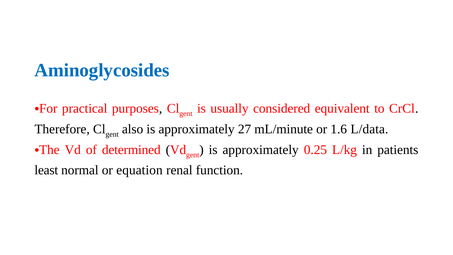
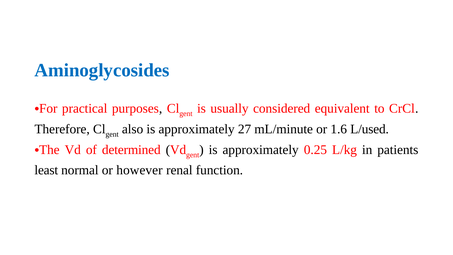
L/data: L/data -> L/used (370, 129)
equation: equation -> however (139, 170)
